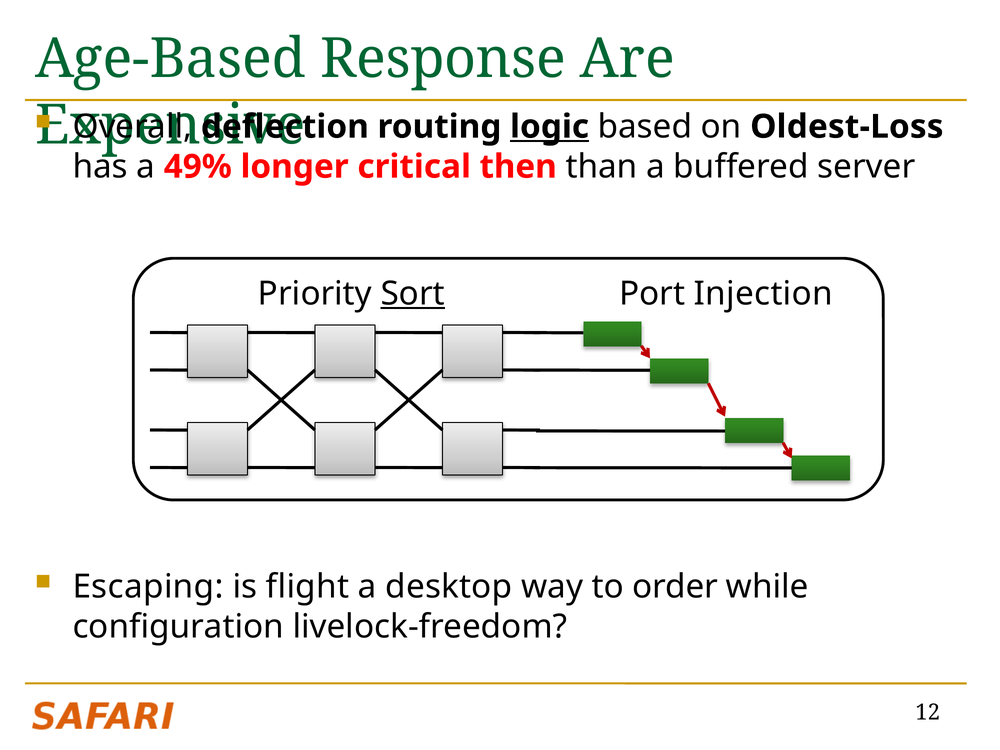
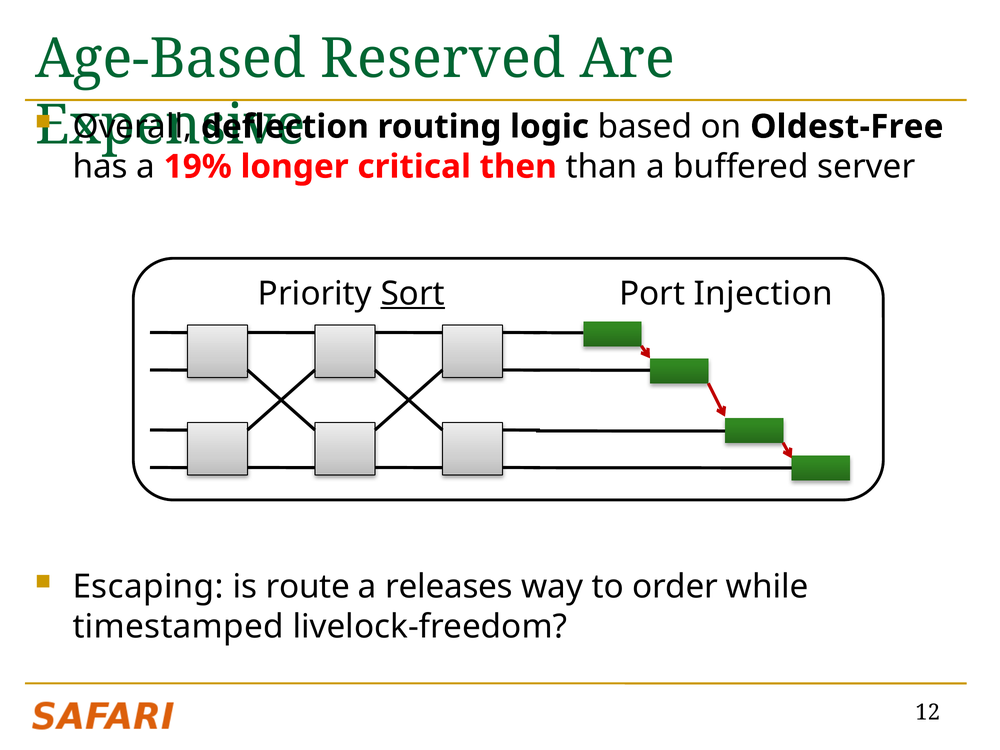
Response: Response -> Reserved (443, 59)
logic underline: present -> none (550, 127)
Oldest-Loss: Oldest-Loss -> Oldest-Free (847, 127)
49%: 49% -> 19% (198, 167)
flight: flight -> route (308, 587)
desktop: desktop -> releases (449, 587)
configuration: configuration -> timestamped (178, 627)
